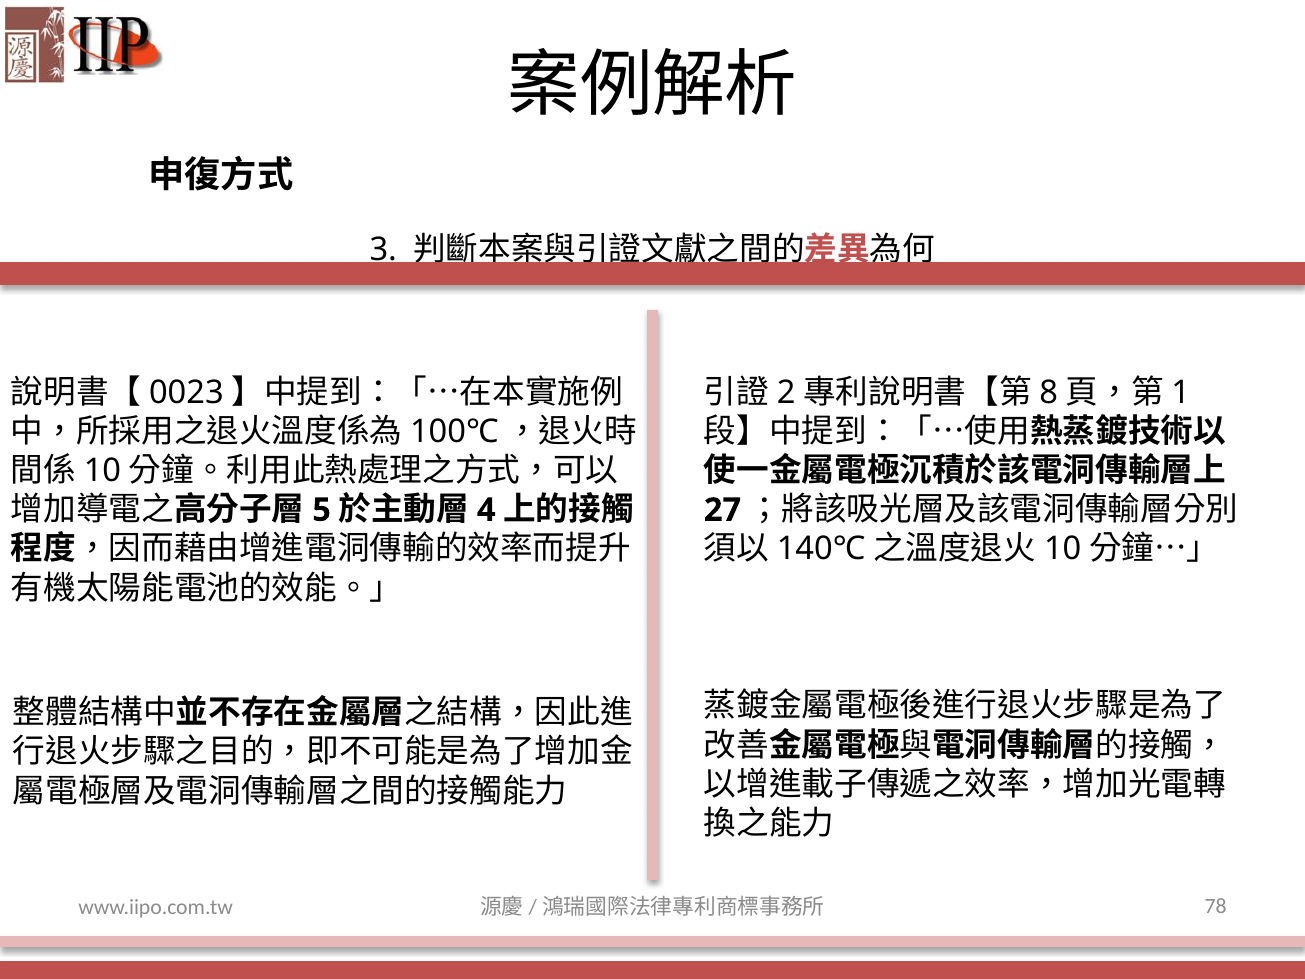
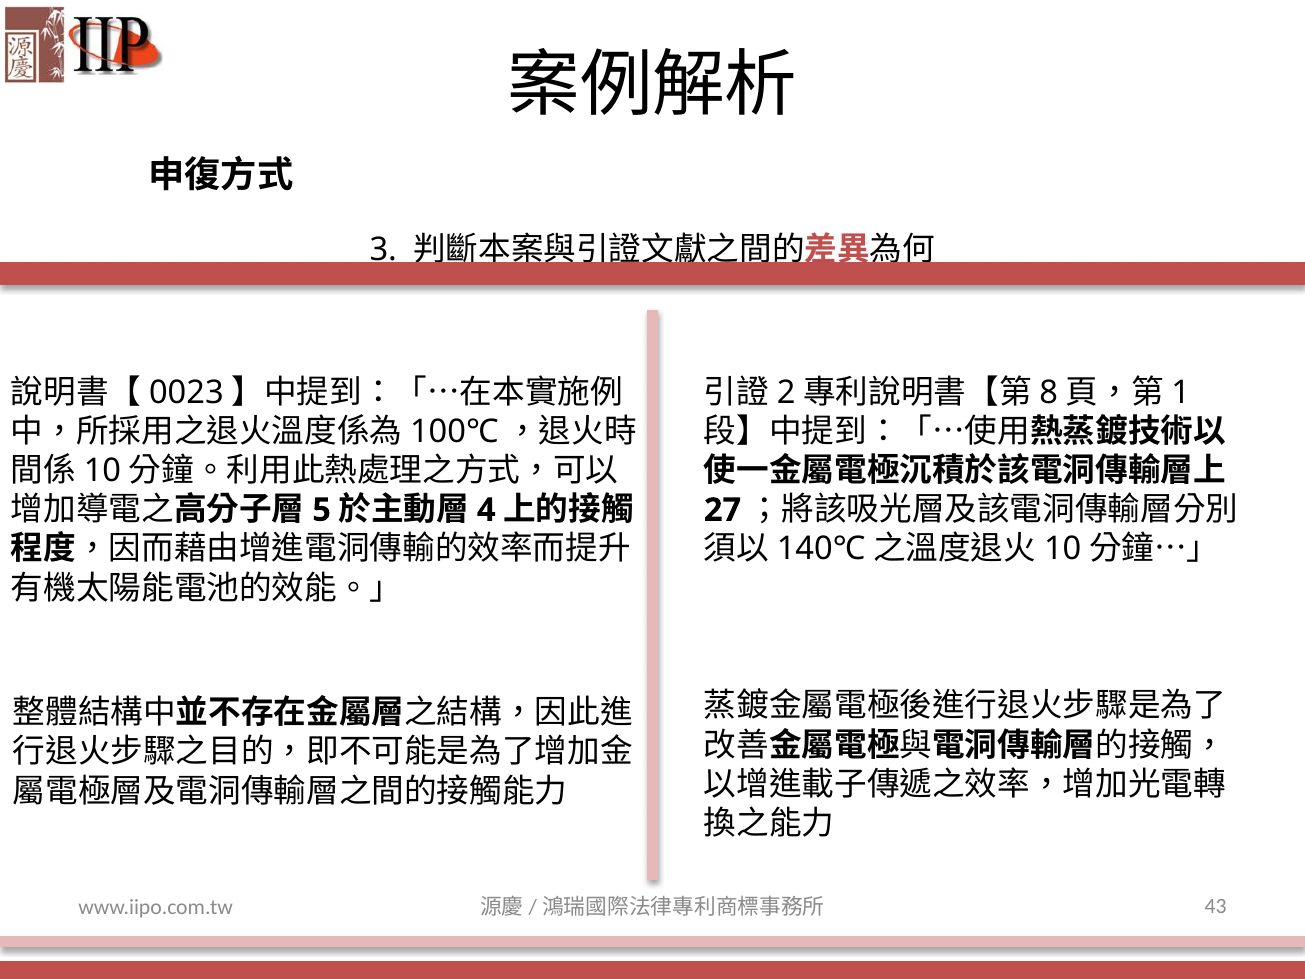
78: 78 -> 43 (1216, 906)
